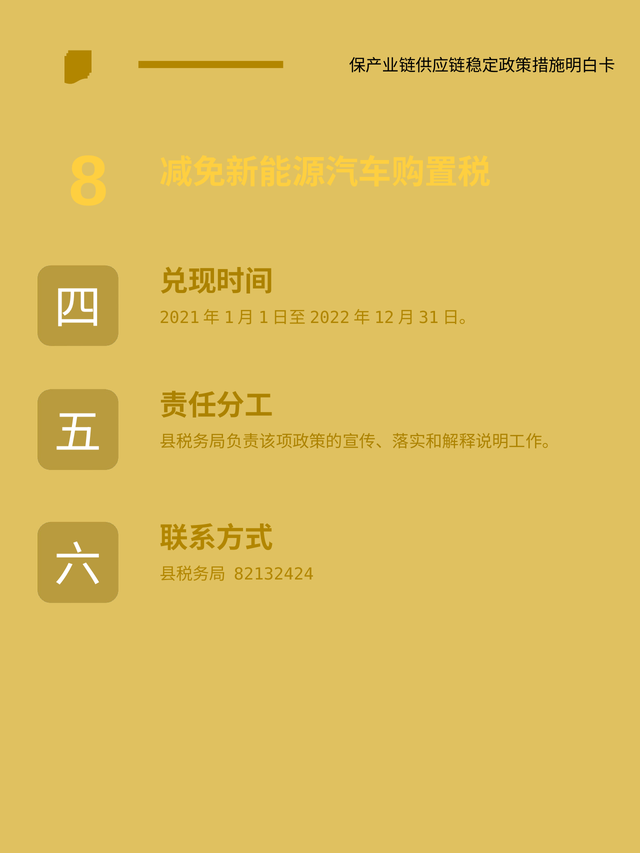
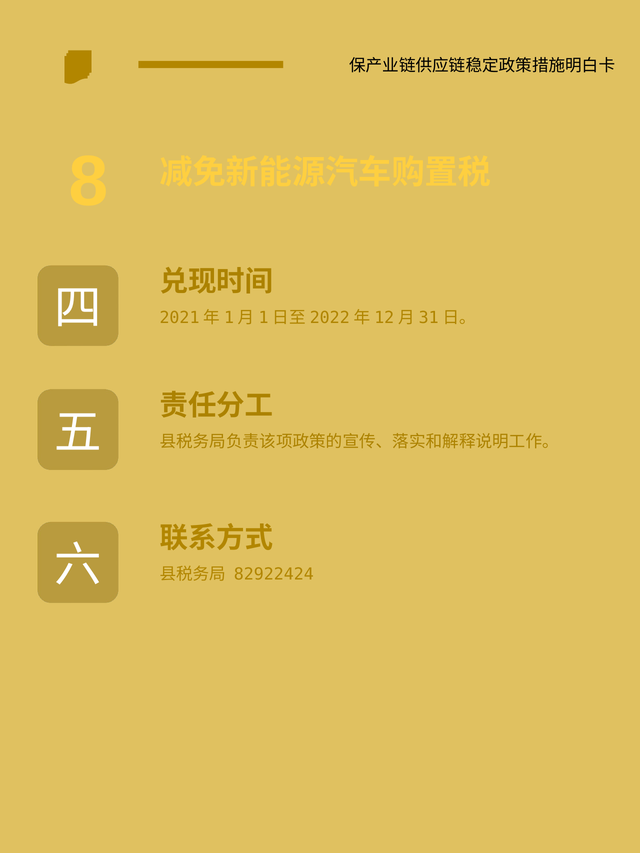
82132424: 82132424 -> 82922424 (274, 574)
